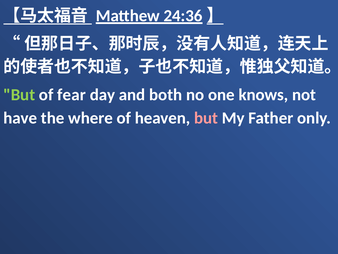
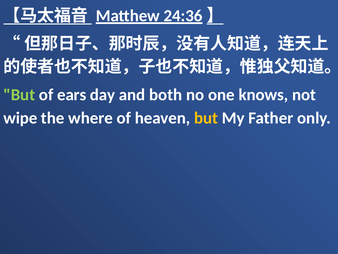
fear: fear -> ears (72, 95)
have: have -> wipe (20, 118)
but colour: pink -> yellow (206, 118)
